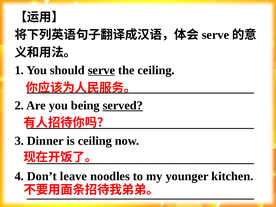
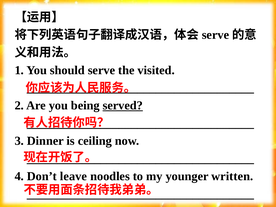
serve underline: present -> none (101, 70)
the ceiling: ceiling -> visited (156, 70)
kitchen: kitchen -> written (232, 176)
